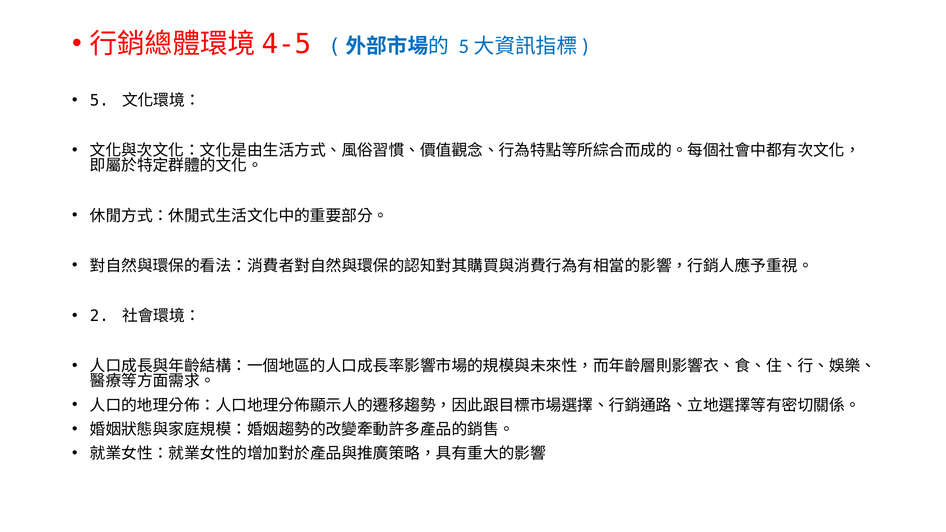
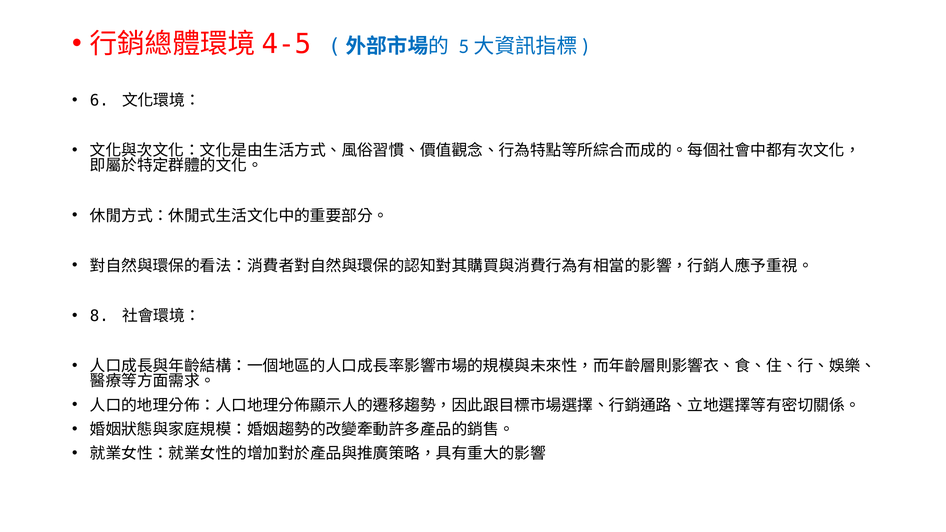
5: 5 -> 6 (99, 100)
2: 2 -> 8 (99, 316)
